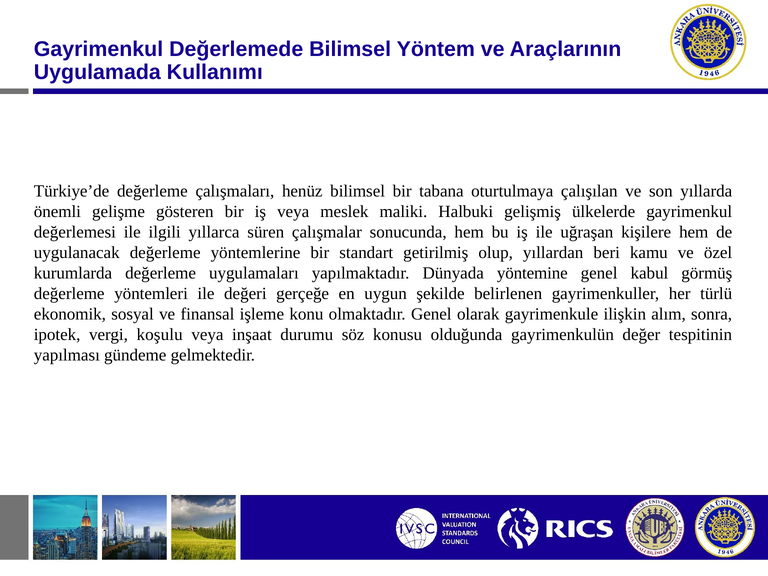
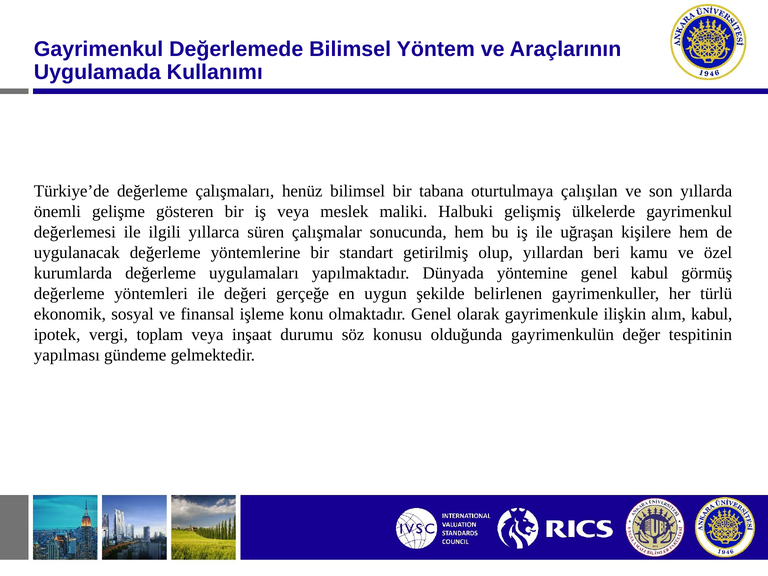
alım sonra: sonra -> kabul (712, 314)
koşulu: koşulu -> toplam (160, 334)
